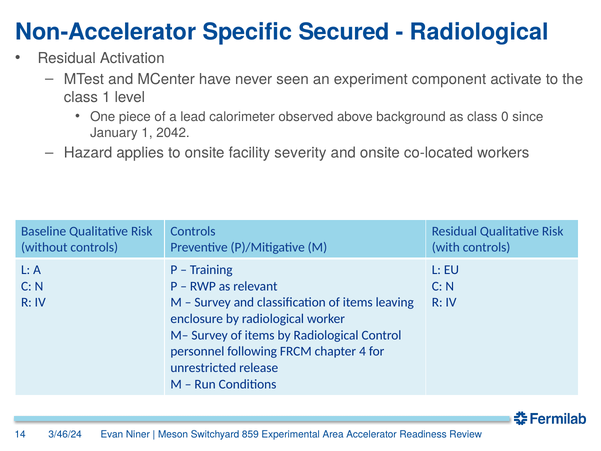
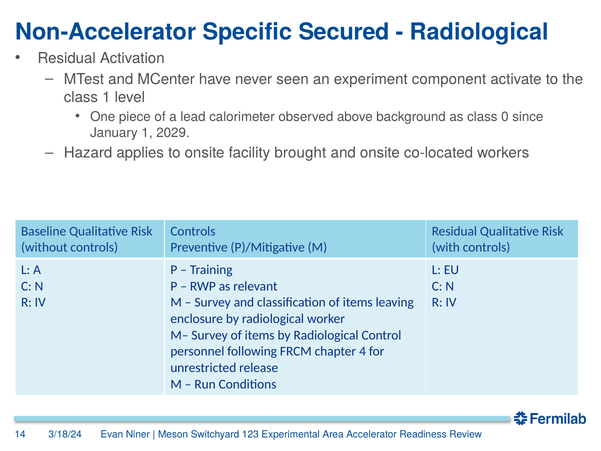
2042: 2042 -> 2029 (173, 133)
severity: severity -> brought (300, 153)
3/46/24: 3/46/24 -> 3/18/24 (65, 434)
859: 859 -> 123 (250, 434)
